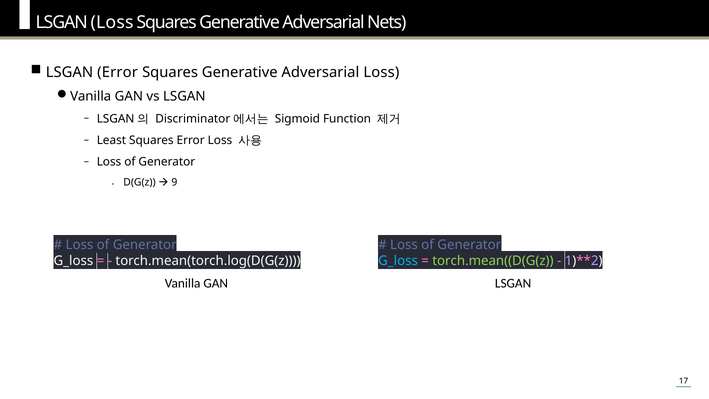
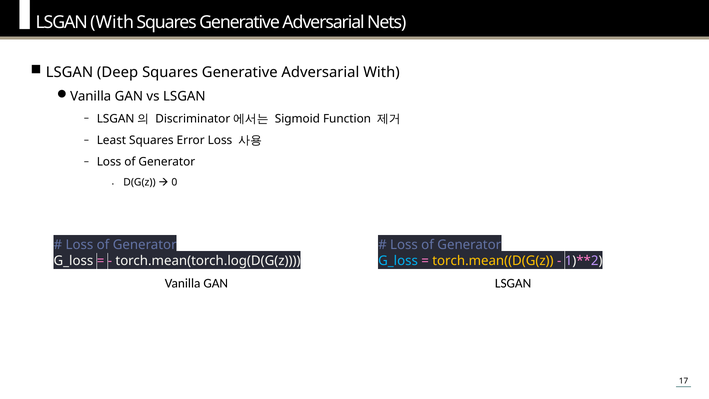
LSGAN Loss: Loss -> With (112, 23)
LSGAN Error: Error -> Deep (118, 72)
Adversarial Loss: Loss -> With (381, 72)
9: 9 -> 0 (174, 182)
torch.mean((D(G(z colour: light green -> yellow (493, 261)
